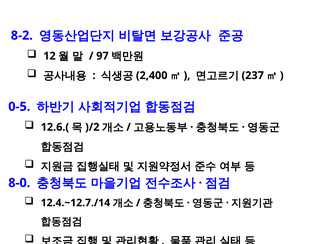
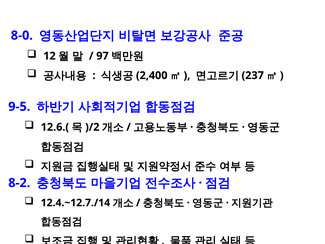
8-2: 8-2 -> 8-0 (22, 35)
0-5: 0-5 -> 9-5 (19, 107)
8-0: 8-0 -> 8-2 (19, 183)
